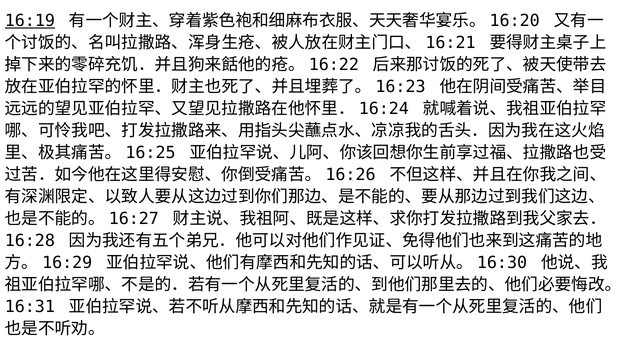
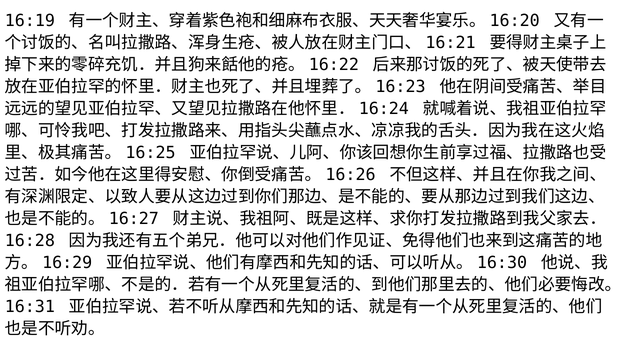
16:19 underline: present -> none (30, 21)
